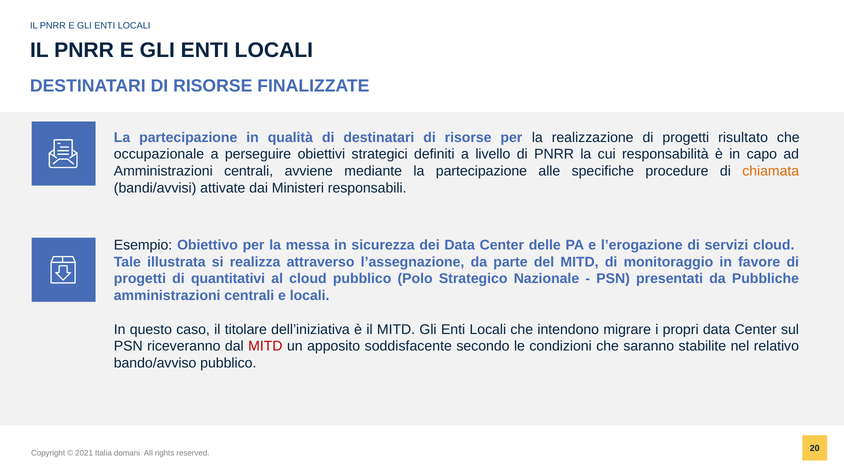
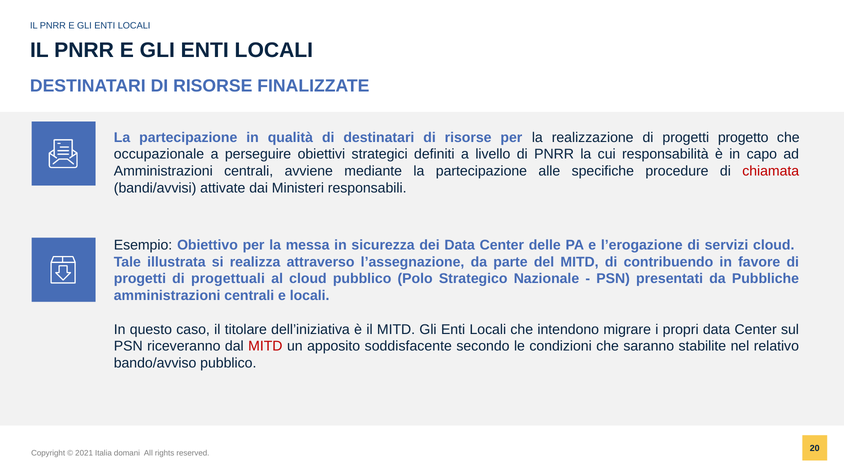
risultato: risultato -> progetto (743, 137)
chiamata colour: orange -> red (771, 171)
monitoraggio: monitoraggio -> contribuendo (668, 262)
quantitativi: quantitativi -> progettuali (228, 279)
